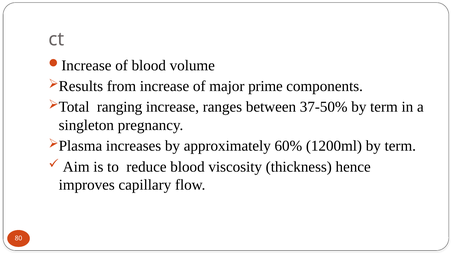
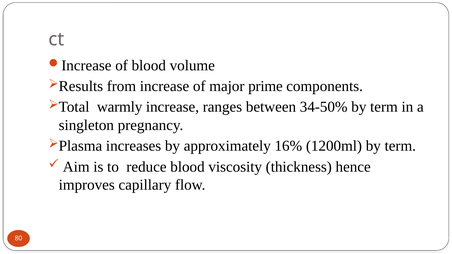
ranging: ranging -> warmly (120, 107)
37-50%: 37-50% -> 34-50% (324, 107)
60%: 60% -> 16% (288, 146)
